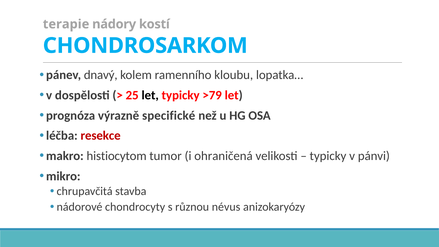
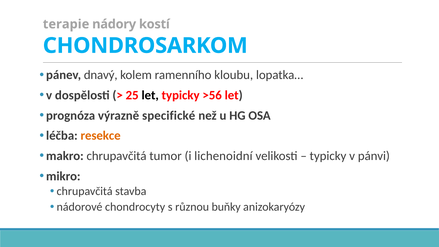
>79: >79 -> >56 (212, 95)
resekce colour: red -> orange (101, 136)
makro histiocytom: histiocytom -> chrupavčitá (117, 156)
ohraničená: ohraničená -> lichenoidní (223, 156)
névus: névus -> buňky (226, 207)
